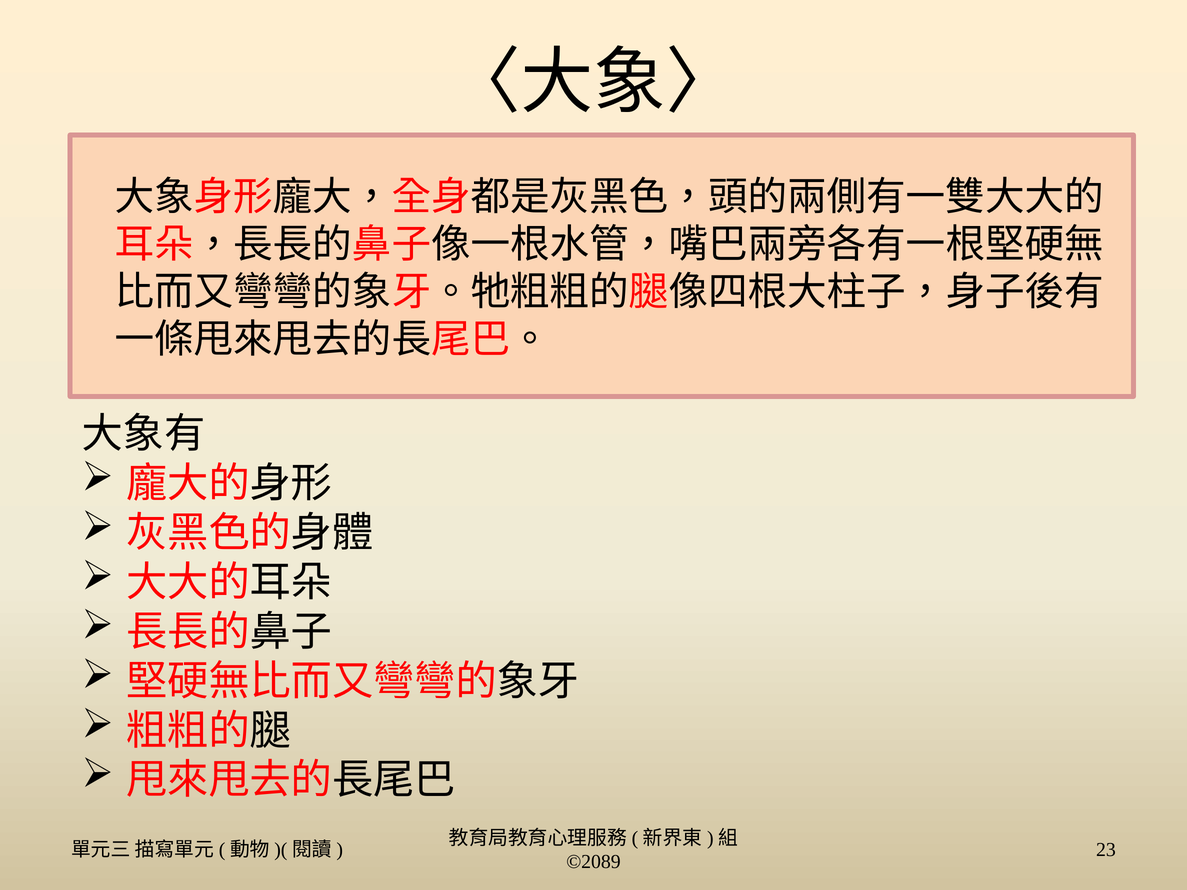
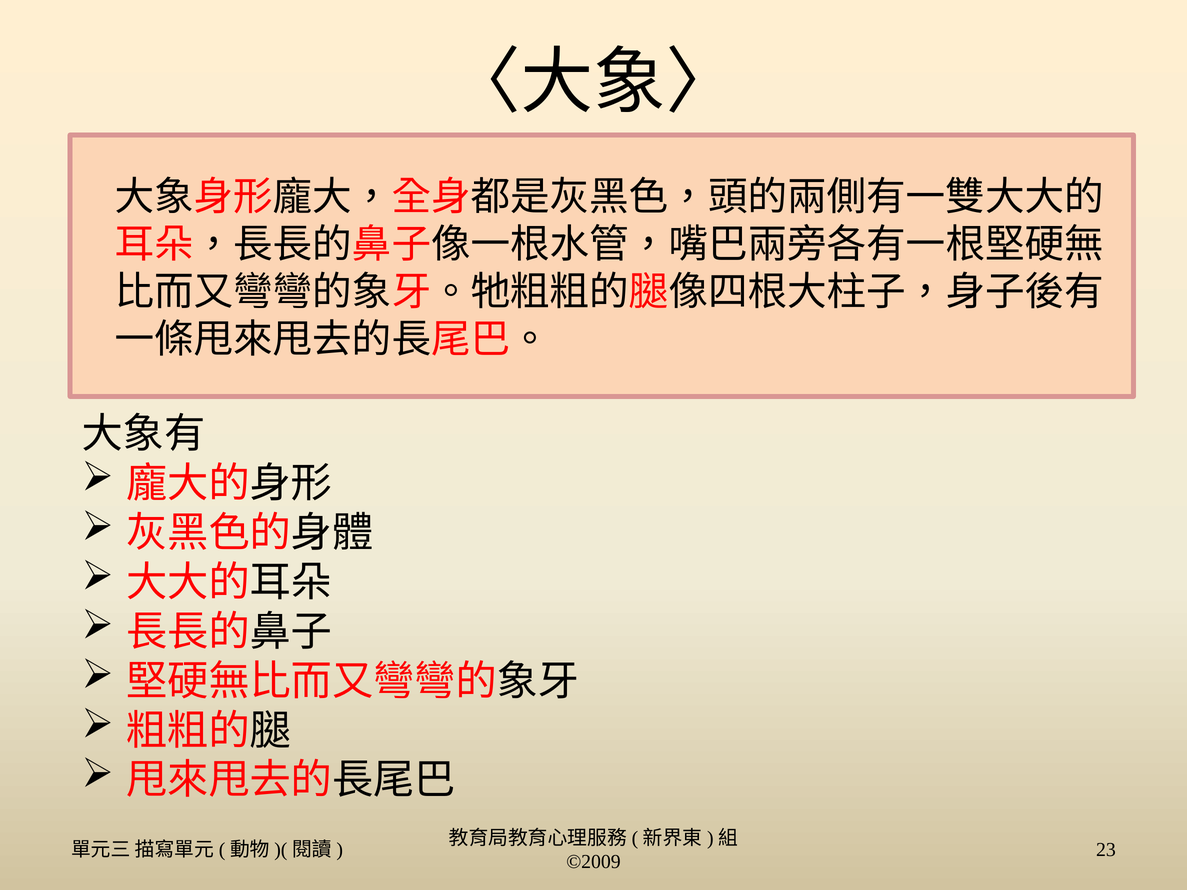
©2089: ©2089 -> ©2009 (593, 862)
